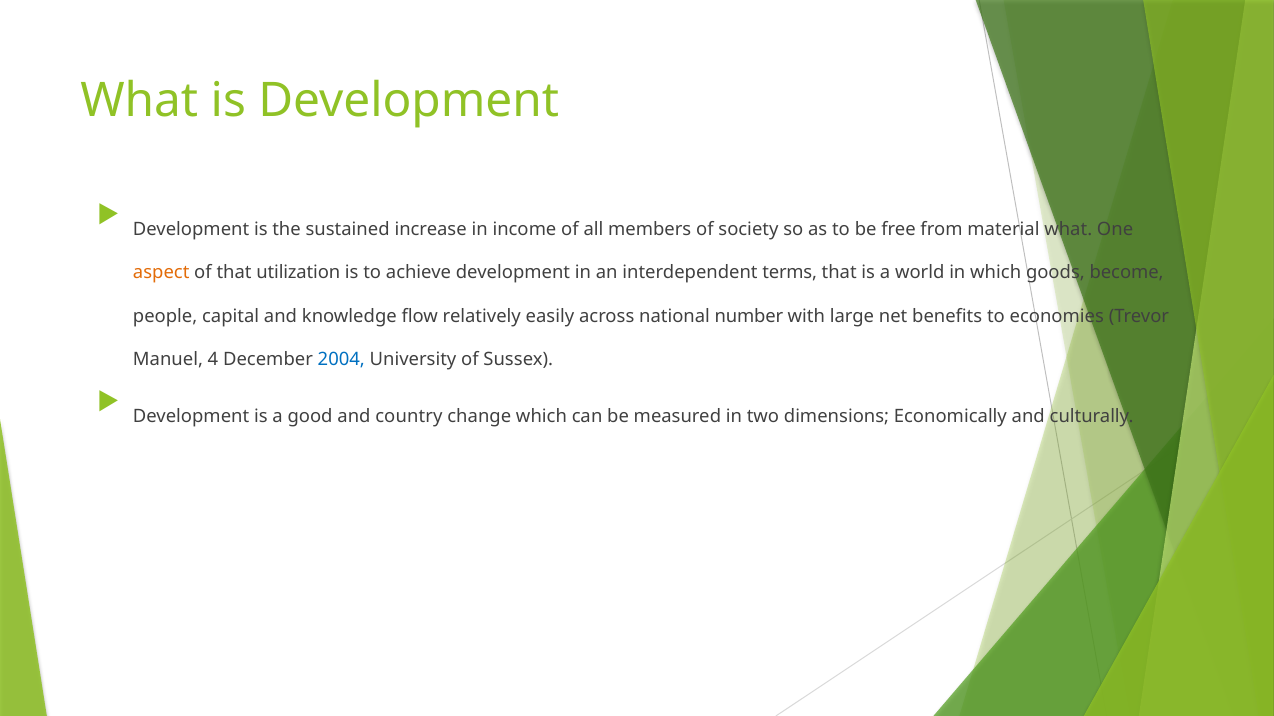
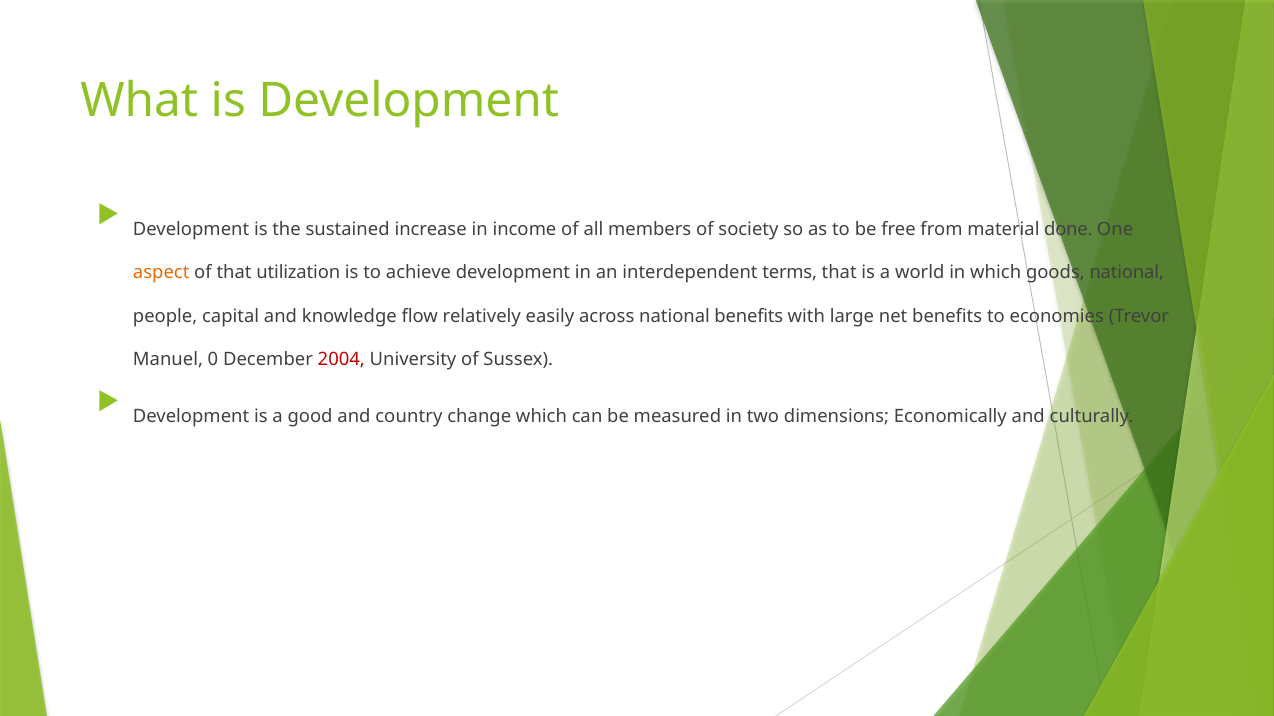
material what: what -> done (1068, 229)
goods become: become -> national (1127, 273)
national number: number -> benefits (749, 316)
4: 4 -> 0 (213, 360)
2004 colour: blue -> red (341, 360)
